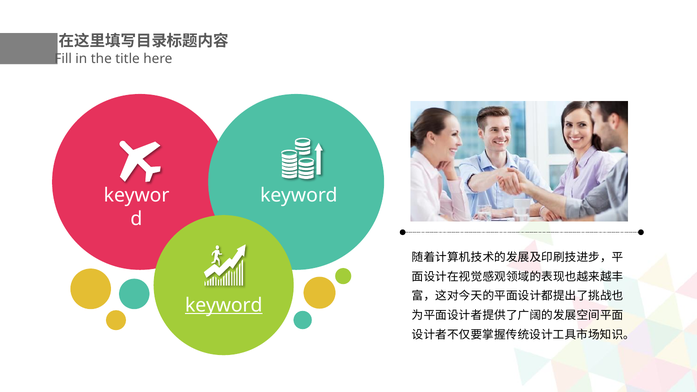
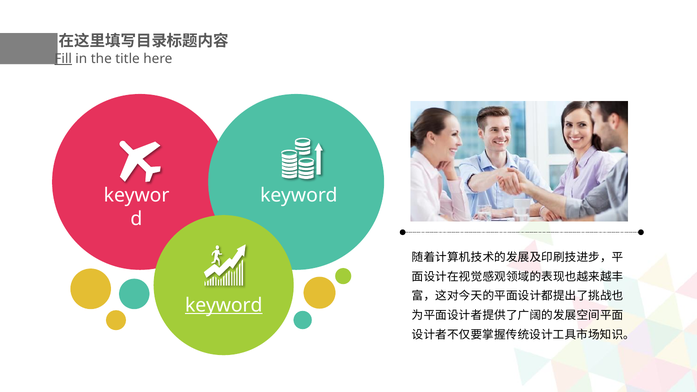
Fill underline: none -> present (63, 59)
